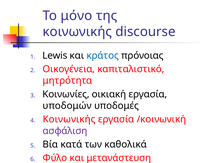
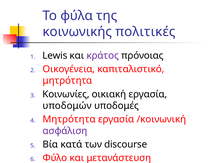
μόνο: μόνο -> φύλα (77, 16)
discourse: discourse -> πολιτικές (145, 32)
κράτος colour: blue -> purple (103, 56)
Κοινωνικής: Κοινωνικής -> Μητρότητα (69, 120)
καθολικά: καθολικά -> discourse (126, 145)
